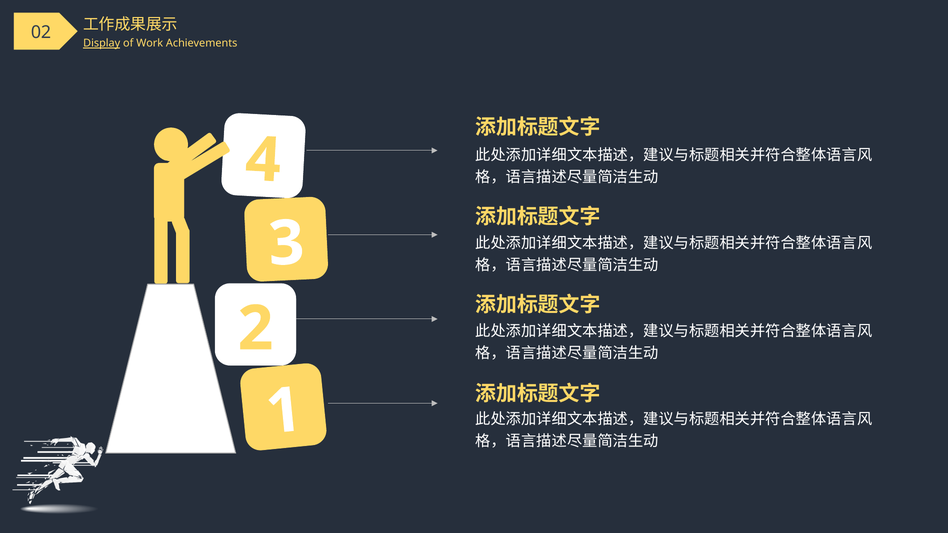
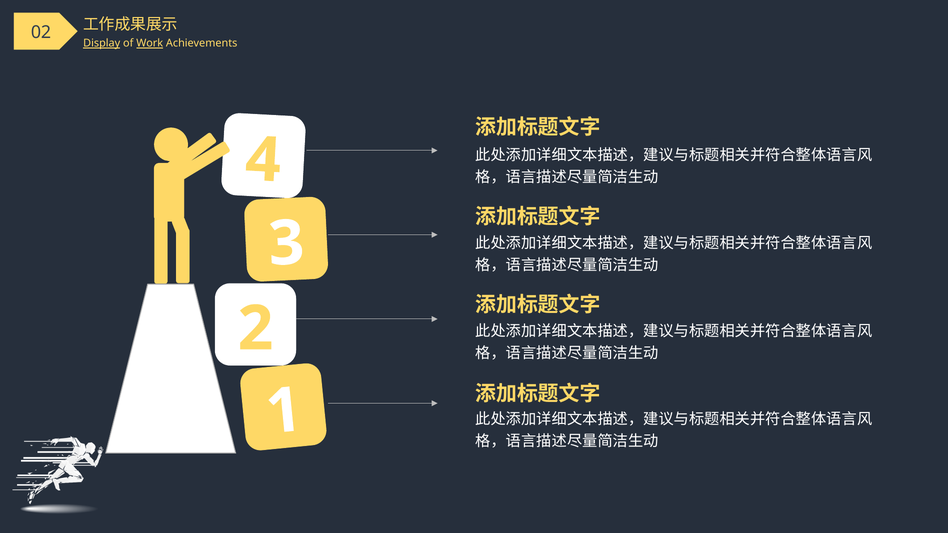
Work underline: none -> present (150, 43)
